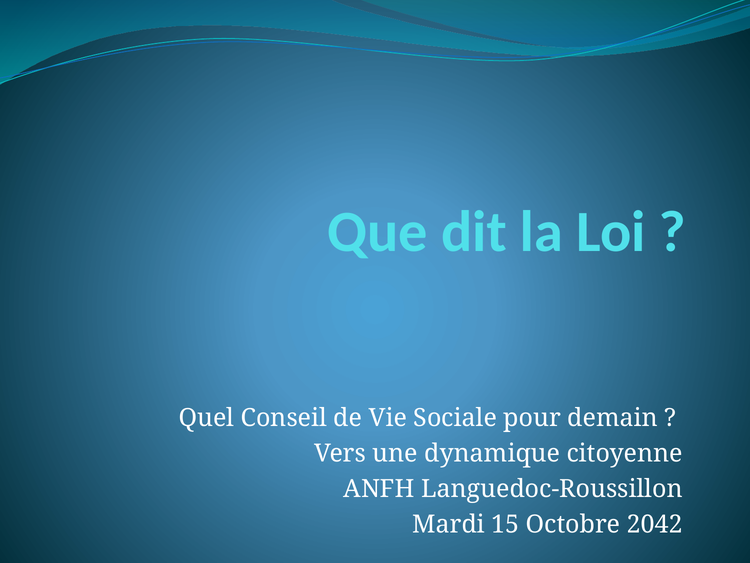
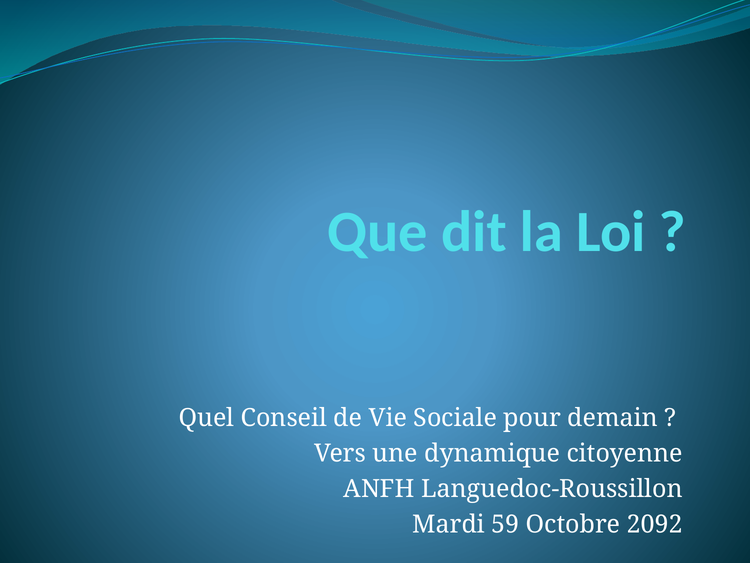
15: 15 -> 59 (505, 524)
2042: 2042 -> 2092 (655, 524)
